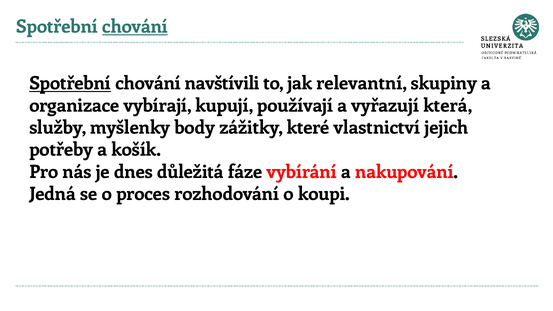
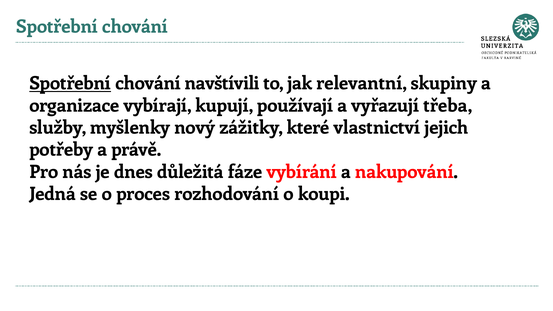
chování underline: present -> none (135, 27)
která: která -> třeba (448, 106)
body: body -> nový (195, 128)
košík: košík -> právě (136, 150)
